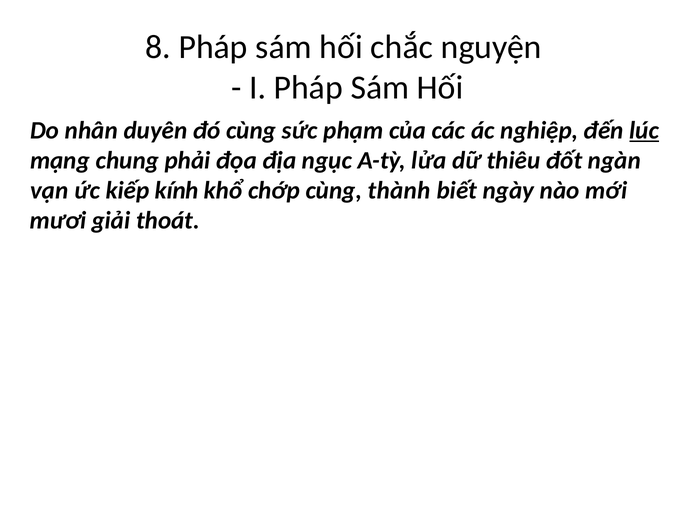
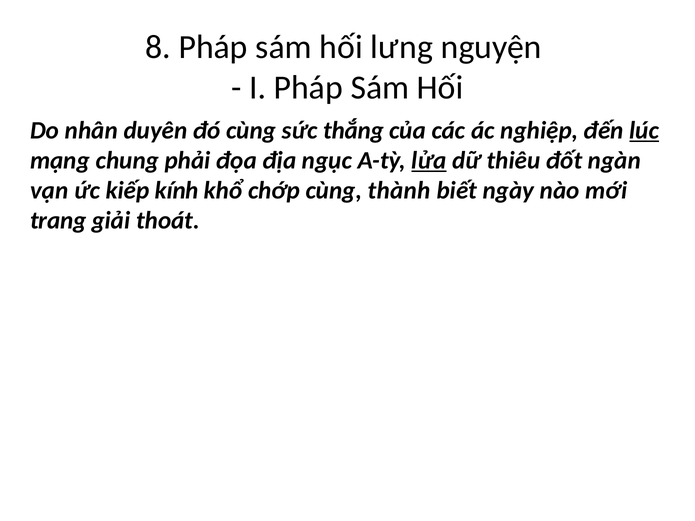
chắc: chắc -> lưng (402, 47)
phạm: phạm -> thắng (354, 130)
lửa underline: none -> present (429, 160)
mươi: mươi -> trang (58, 221)
